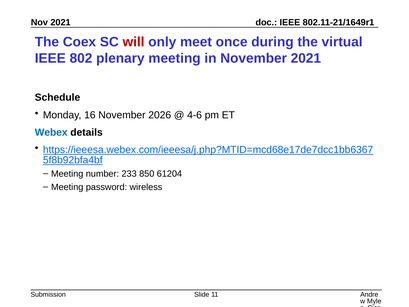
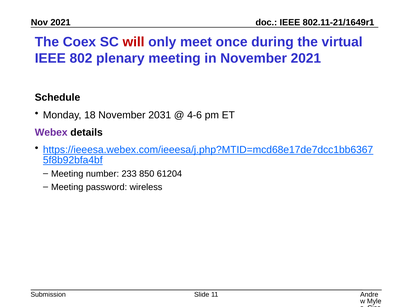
16: 16 -> 18 (90, 115)
2026: 2026 -> 2031 (160, 115)
Webex colour: blue -> purple (51, 132)
